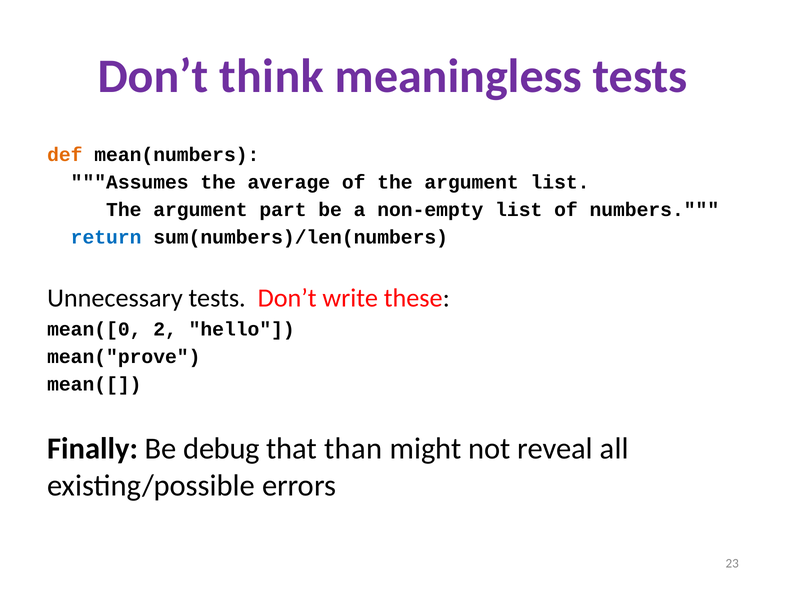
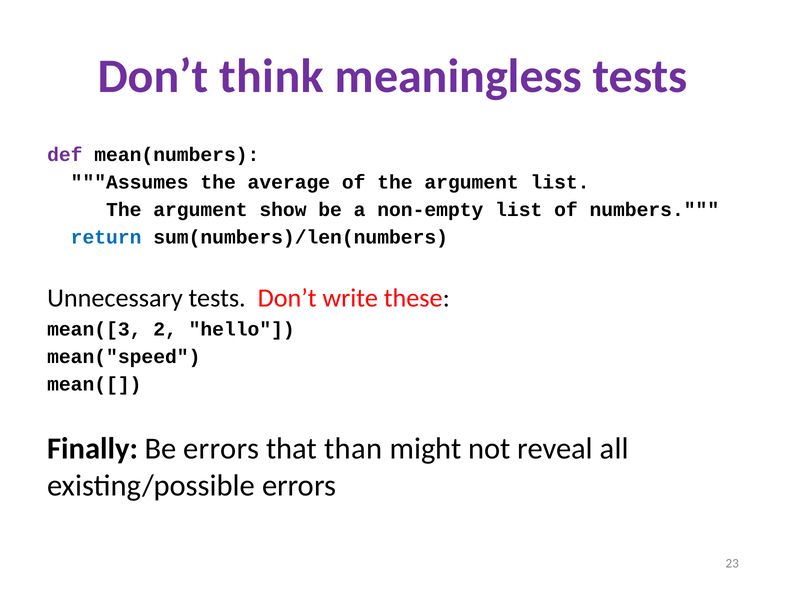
def colour: orange -> purple (65, 155)
part: part -> show (283, 210)
mean([0: mean([0 -> mean([3 (94, 329)
mean("prove: mean("prove -> mean("speed (124, 356)
Be debug: debug -> errors (221, 448)
